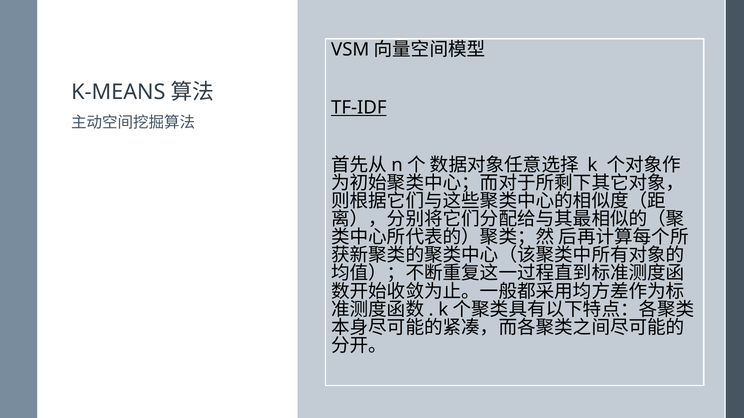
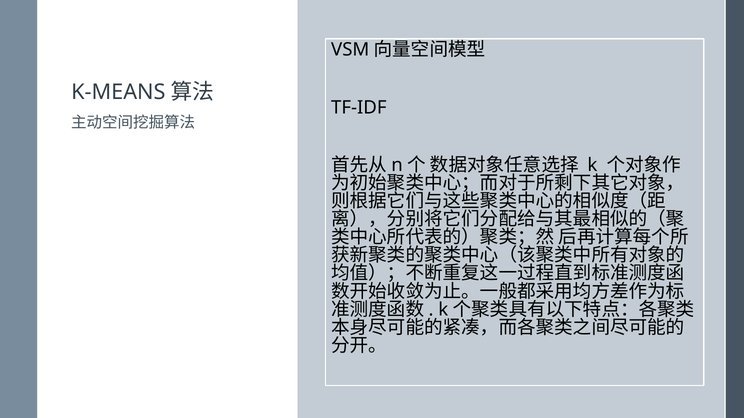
TF-IDF underline: present -> none (359, 108)
